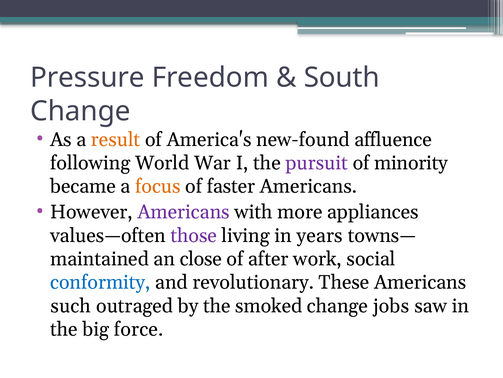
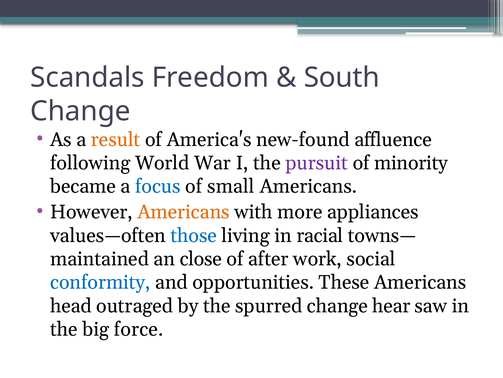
Pressure: Pressure -> Scandals (87, 77)
focus colour: orange -> blue (158, 186)
faster: faster -> small (231, 186)
Americans colour: purple -> orange (184, 212)
those colour: purple -> blue (194, 235)
years: years -> racial (320, 235)
revolutionary: revolutionary -> opportunities (253, 282)
such: such -> head (71, 305)
smoked: smoked -> spurred (269, 305)
jobs: jobs -> hear (391, 305)
